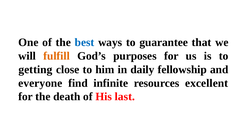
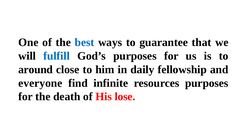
fulfill colour: orange -> blue (57, 56)
getting: getting -> around (36, 69)
resources excellent: excellent -> purposes (207, 83)
last: last -> lose (125, 97)
